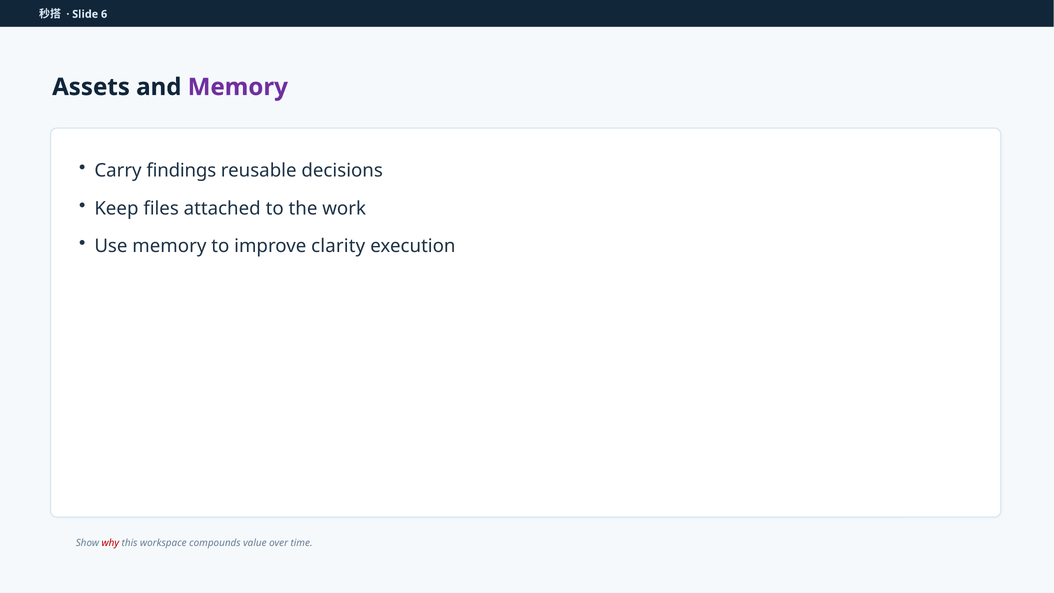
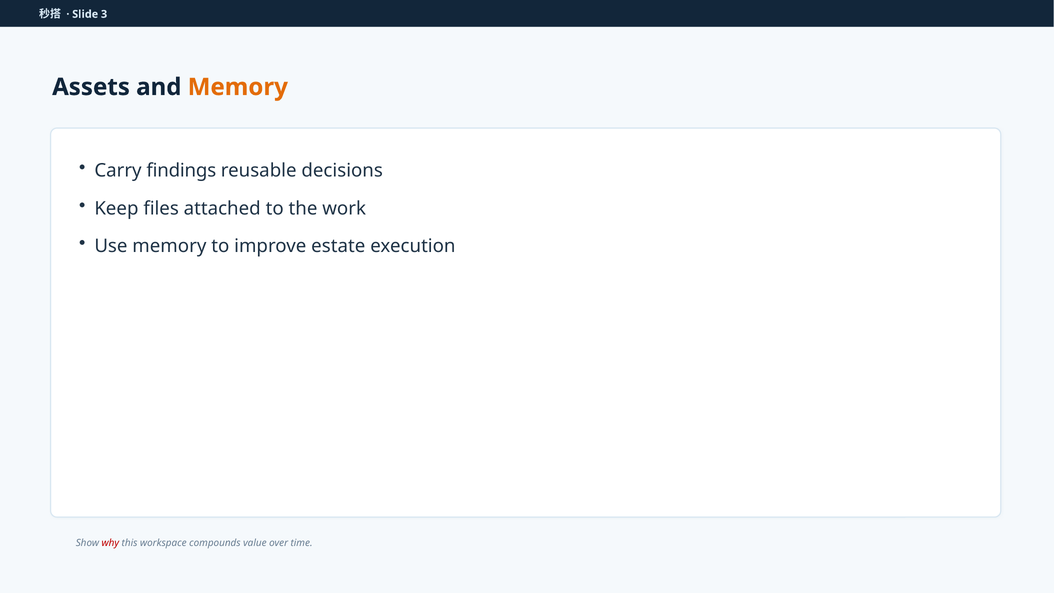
6: 6 -> 3 (104, 14)
Memory colour: purple -> orange (238, 87)
clarity: clarity -> estate (338, 246)
